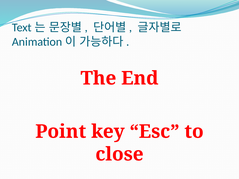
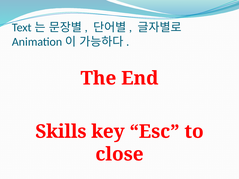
Point: Point -> Skills (61, 132)
